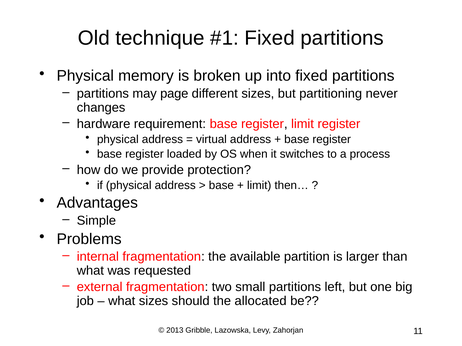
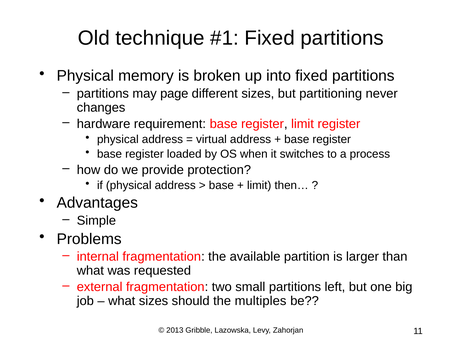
allocated: allocated -> multiples (261, 301)
